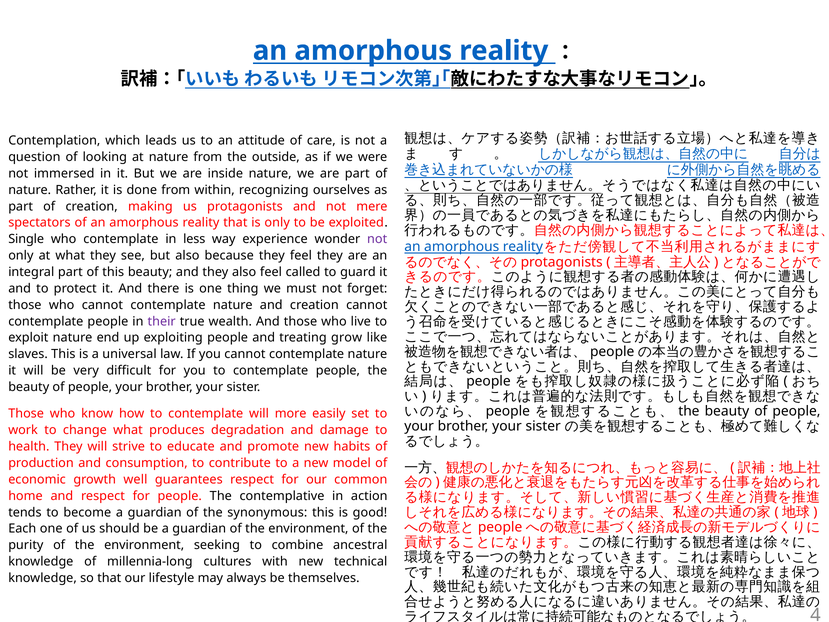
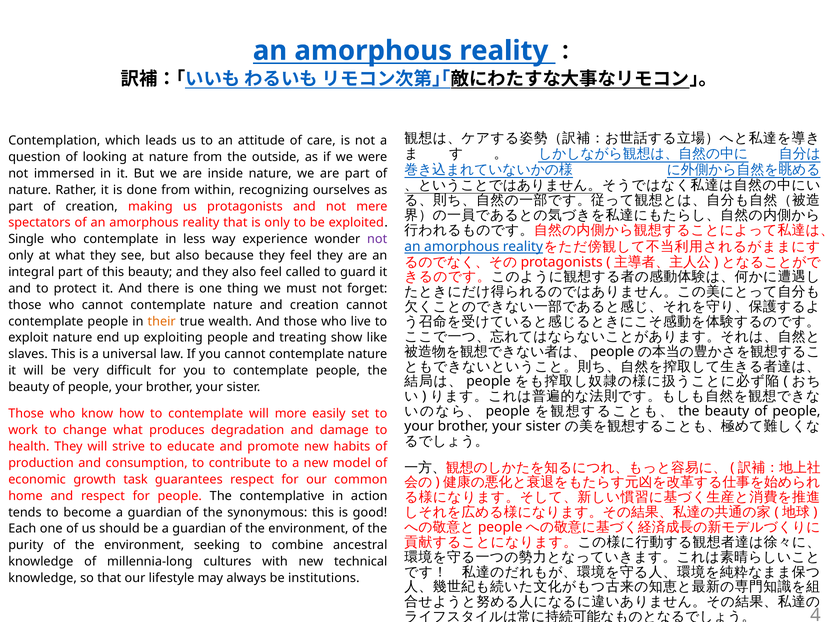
their colour: purple -> orange (162, 321)
grow: grow -> show (347, 338)
well: well -> task (136, 479)
themselves: themselves -> institutions (324, 578)
